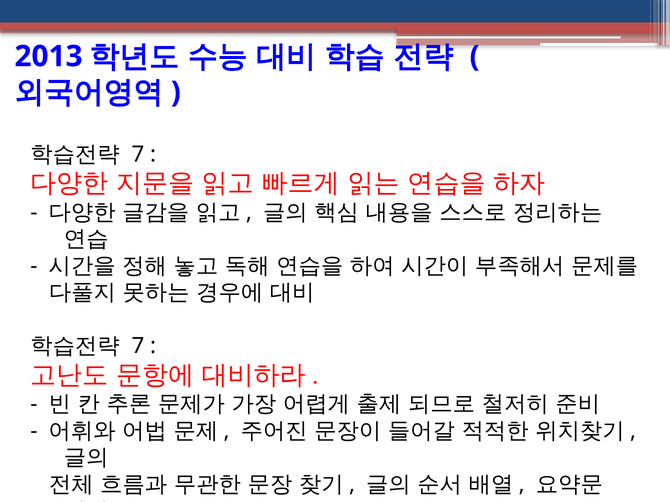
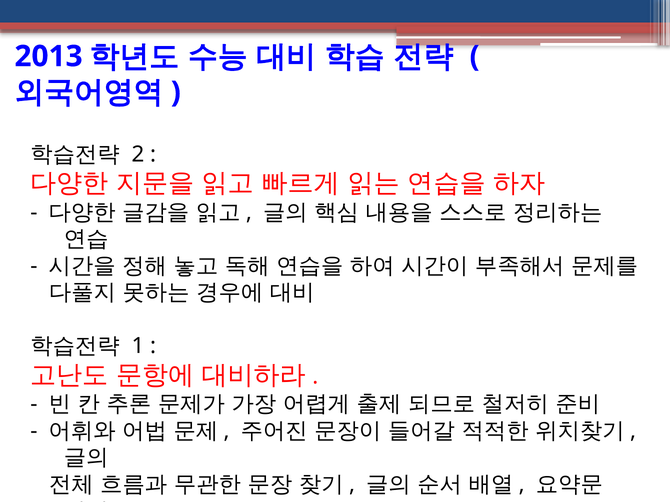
7: 7 -> 2 (138, 154)
7: 7 -> 1 (138, 346)
